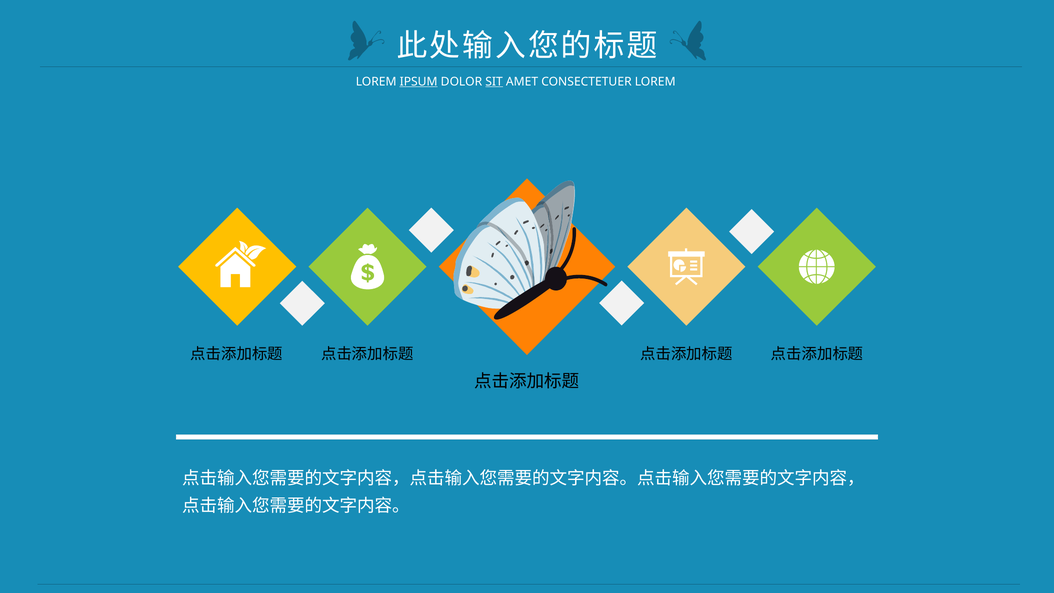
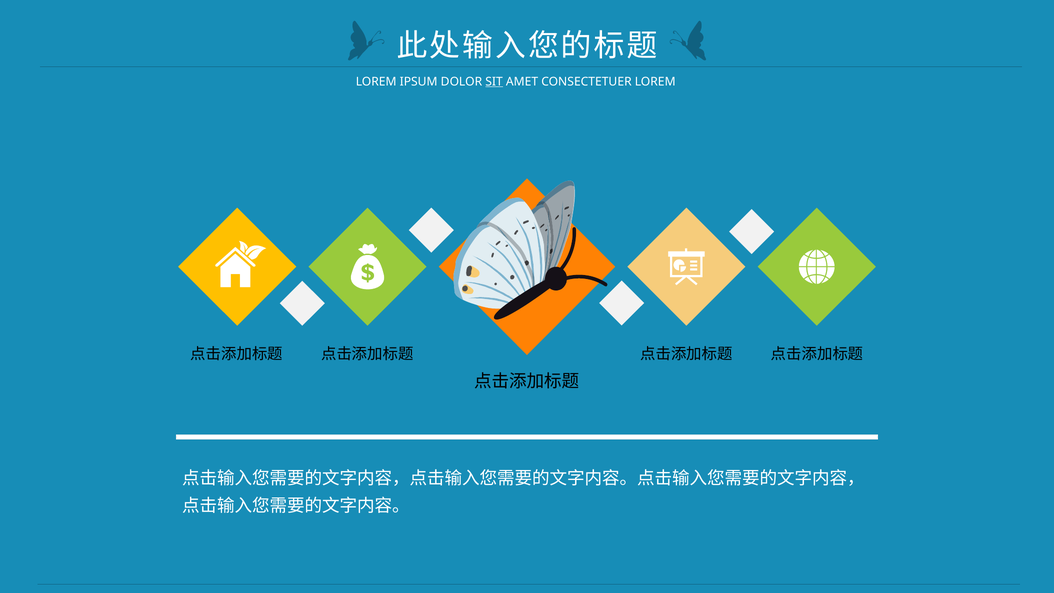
IPSUM underline: present -> none (419, 82)
